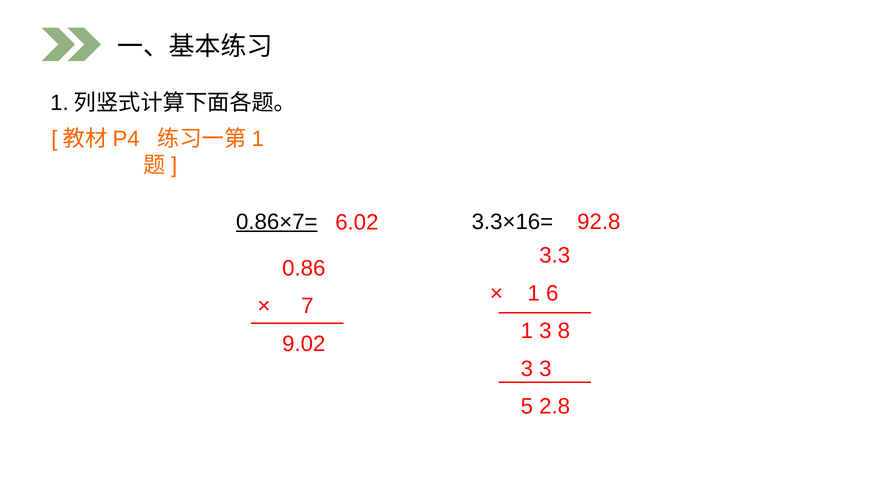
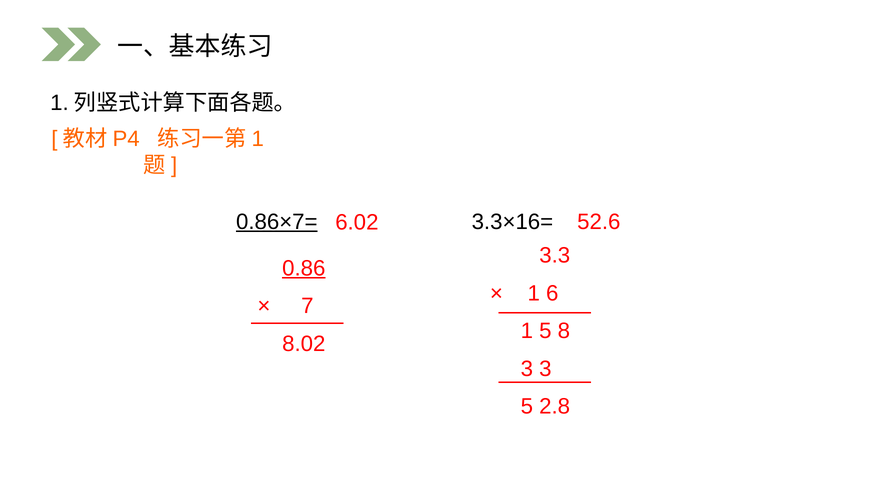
92.8: 92.8 -> 52.6 (599, 222)
0.86 underline: none -> present (304, 268)
1 3: 3 -> 5 (545, 331)
9.02: 9.02 -> 8.02 (304, 344)
